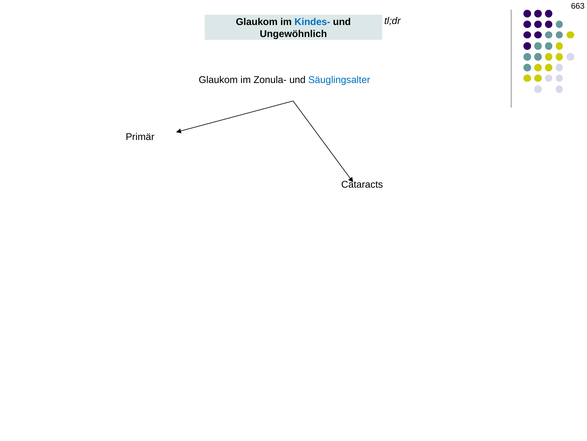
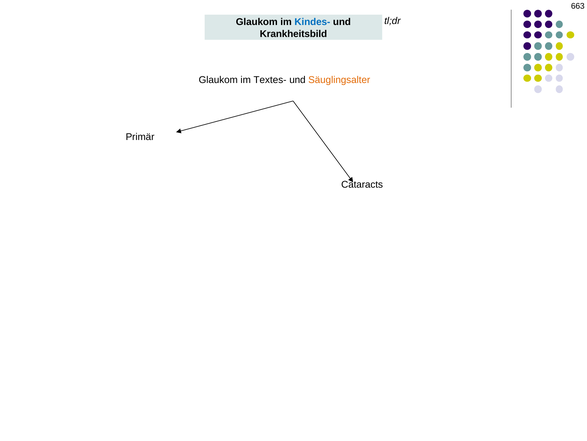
Ungewöhnlich: Ungewöhnlich -> Krankheitsbild (293, 34)
Zonula-: Zonula- -> Textes- (270, 80)
Säuglingsalter colour: blue -> orange (339, 80)
